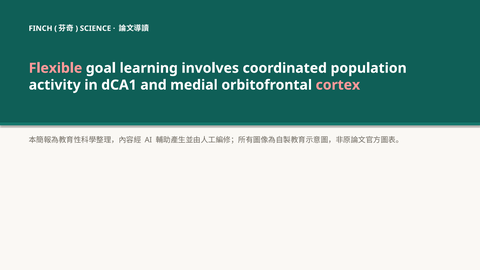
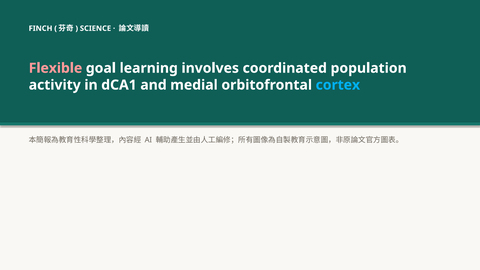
cortex colour: pink -> light blue (338, 85)
